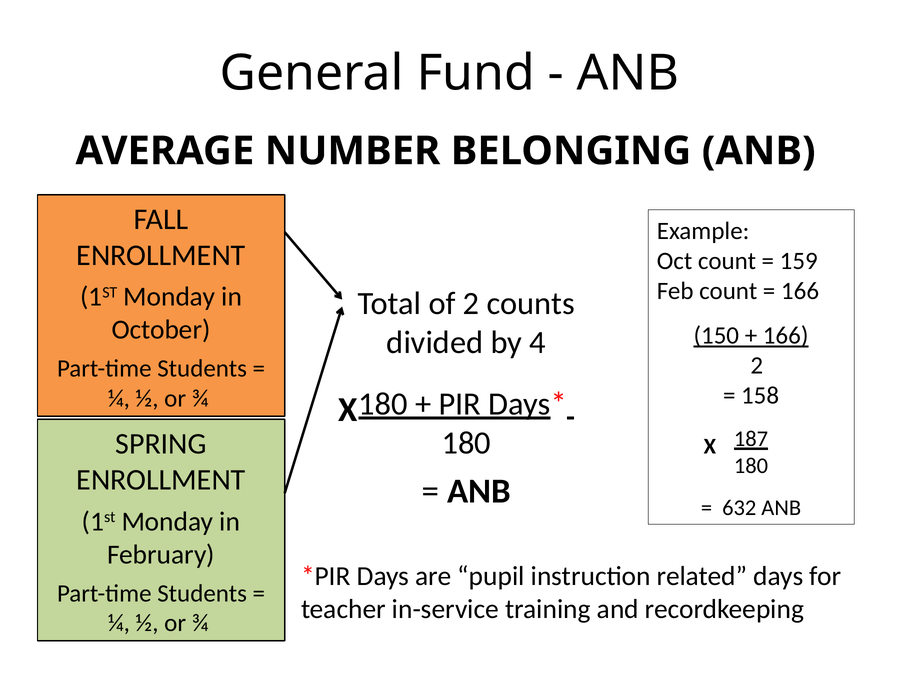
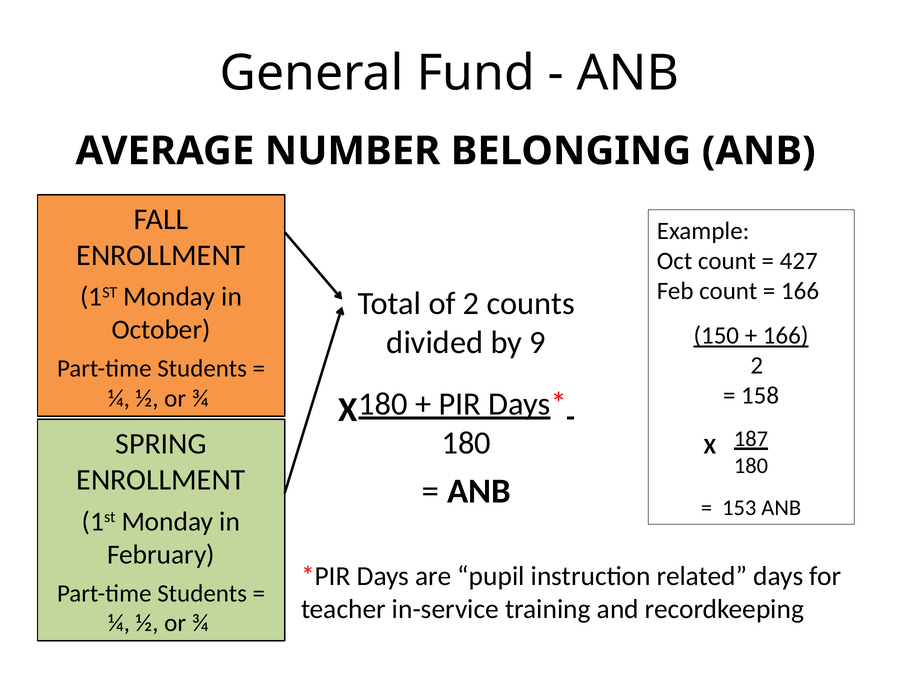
159: 159 -> 427 (799, 261)
4: 4 -> 9 (538, 343)
632: 632 -> 153 (739, 508)
